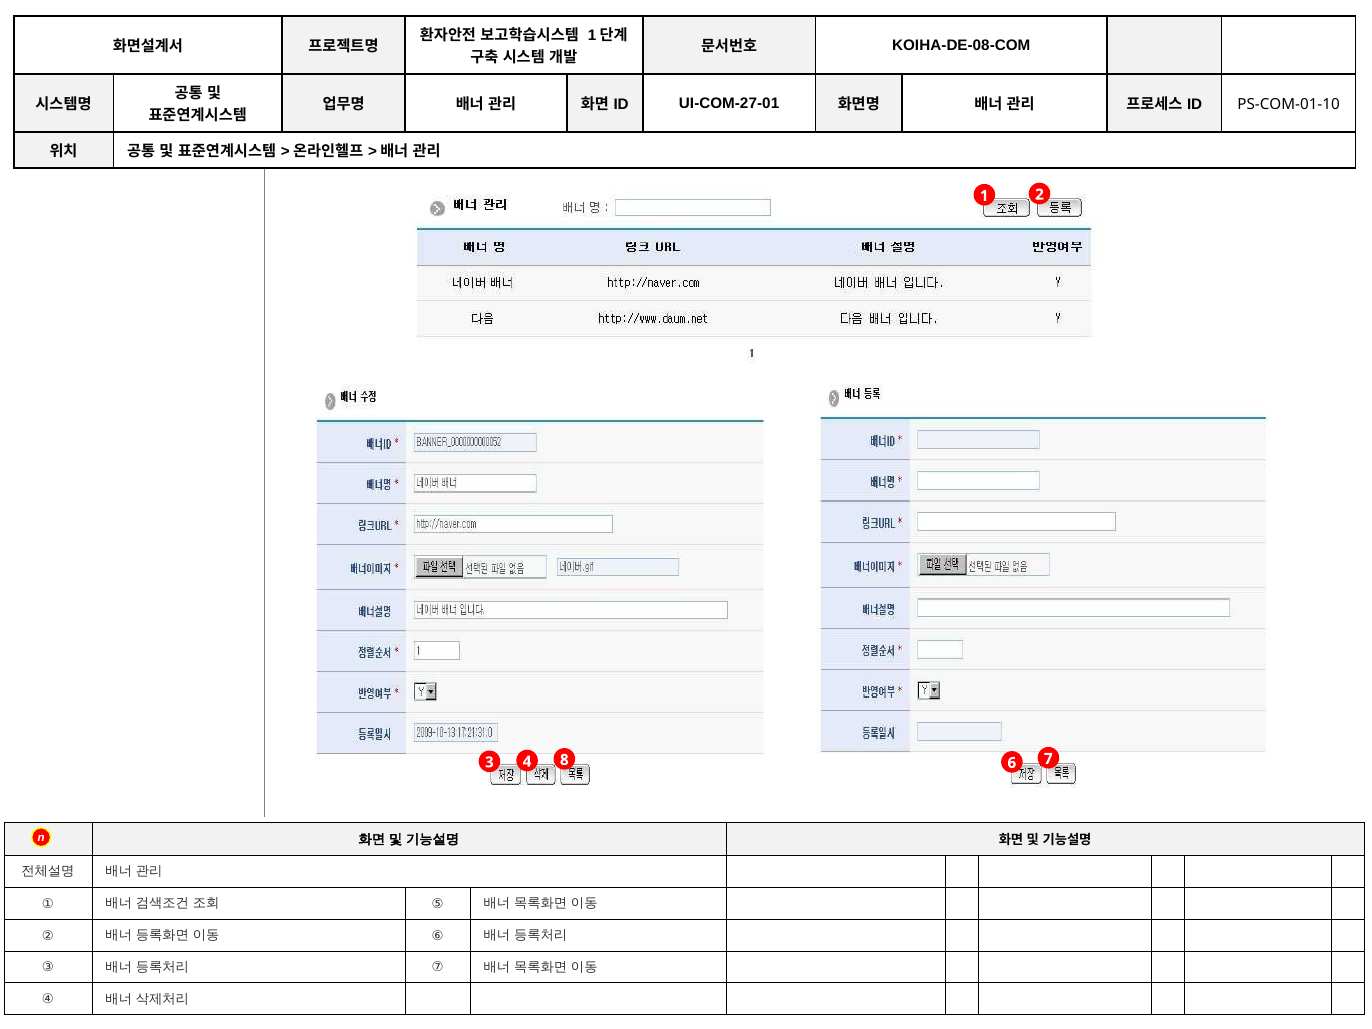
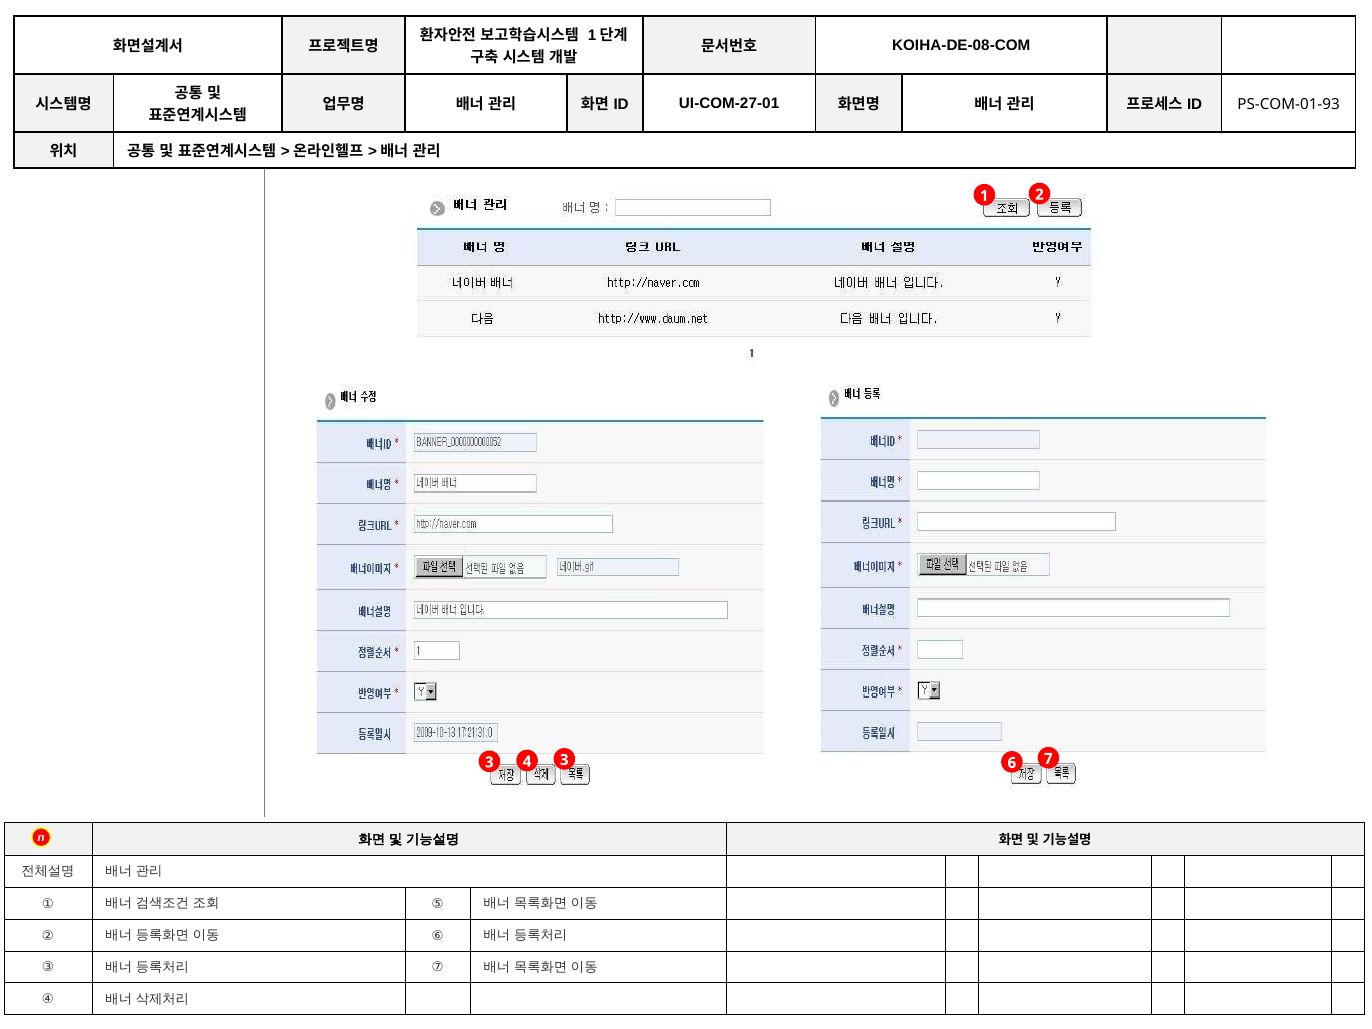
PS-COM-01-10: PS-COM-01-10 -> PS-COM-01-93 (1289, 105)
3 8: 8 -> 3 (564, 760)
